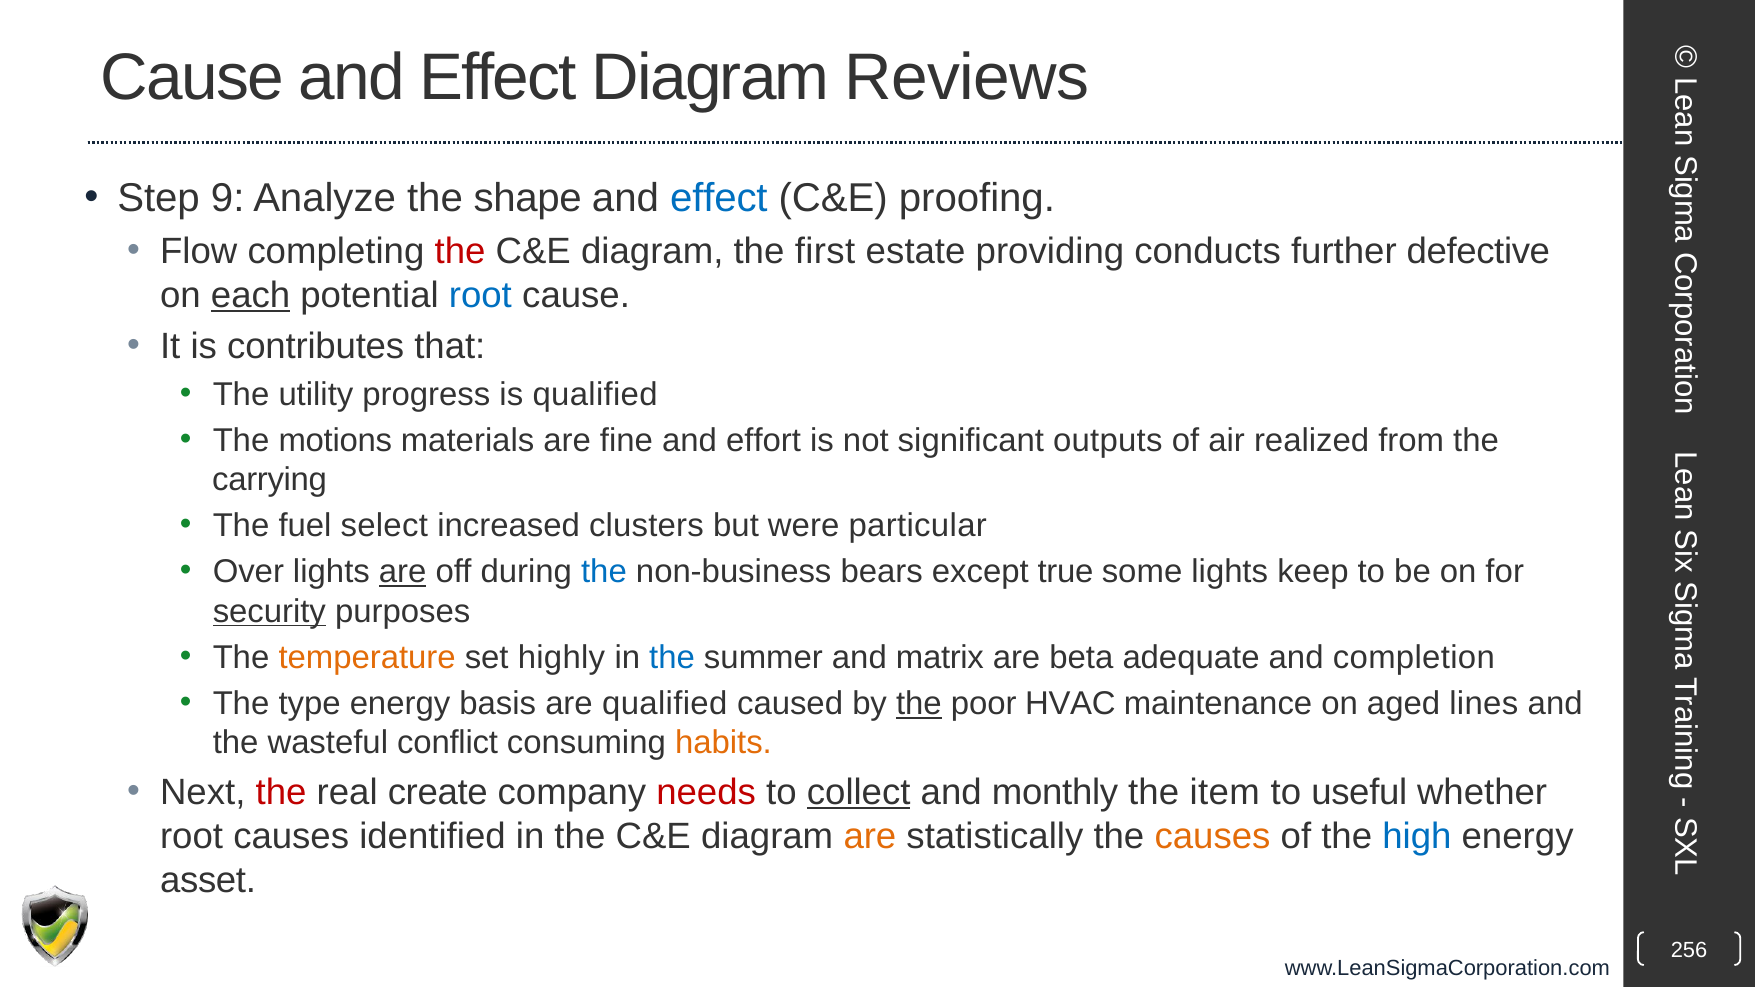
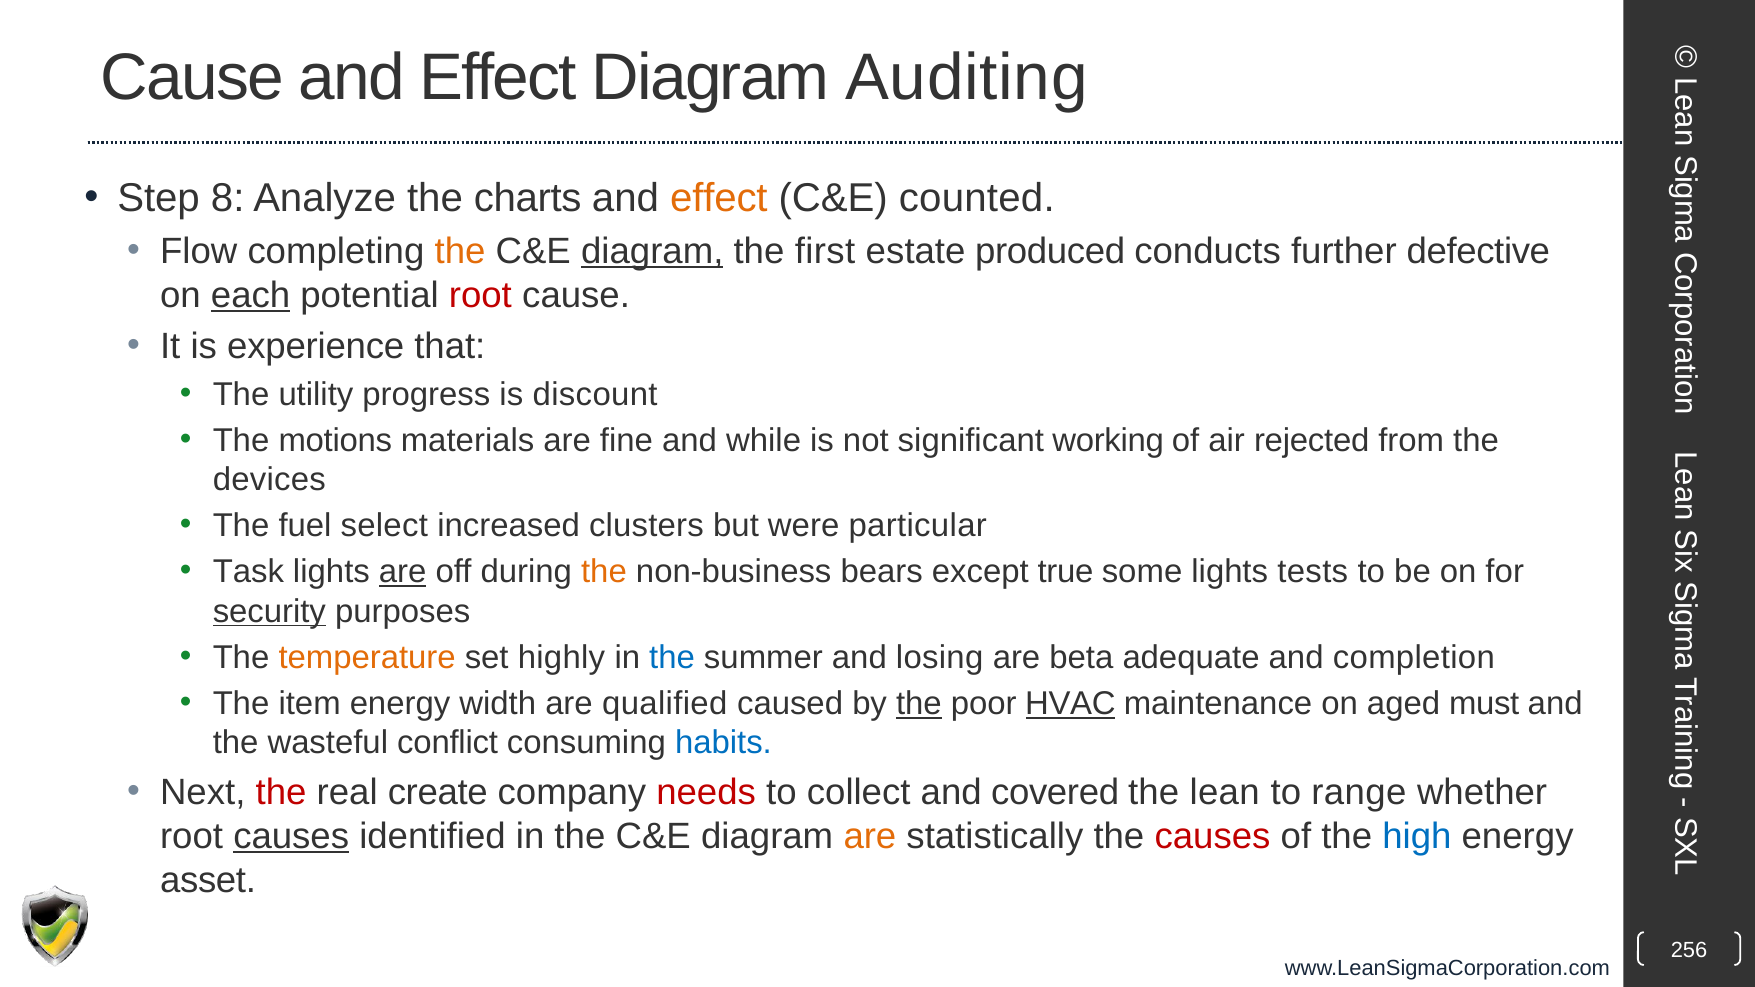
Reviews: Reviews -> Auditing (966, 78)
9: 9 -> 8 (228, 198)
shape: shape -> charts (528, 198)
effect colour: blue -> orange (719, 198)
proofing: proofing -> counted (977, 198)
the colour: red -> orange (460, 251)
diagram underline: none -> present (652, 251)
providing: providing -> produced (1050, 251)
root colour: blue -> red (480, 295)
contributes: contributes -> experience (316, 346)
is qualified: qualified -> discount (595, 394)
effort: effort -> while (764, 440)
outputs: outputs -> working (1108, 440)
realized: realized -> rejected (1312, 440)
carrying: carrying -> devices (269, 480)
Over: Over -> Task (248, 572)
the colour: blue -> orange (604, 572)
keep: keep -> tests (1313, 572)
matrix: matrix -> losing (940, 658)
type: type -> item (310, 704)
basis: basis -> width (498, 704)
HVAC underline: none -> present (1070, 704)
lines: lines -> must (1484, 704)
habits colour: orange -> blue (723, 743)
collect underline: present -> none (859, 792)
monthly: monthly -> covered (1055, 792)
item: item -> lean (1225, 792)
useful: useful -> range (1359, 792)
causes underline: none -> present (291, 836)
causes colour: orange -> red (1213, 836)
